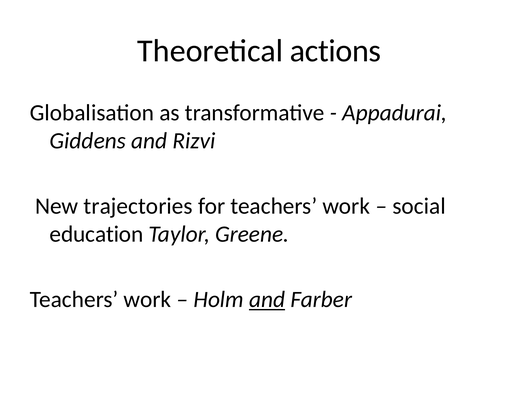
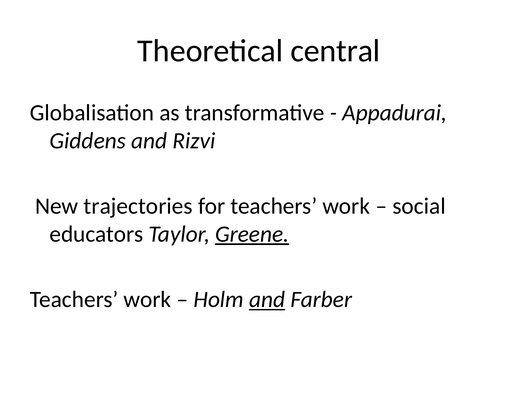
actions: actions -> central (335, 51)
education: education -> educators (96, 234)
Greene underline: none -> present (252, 234)
